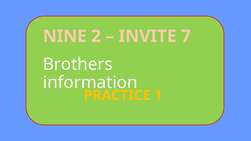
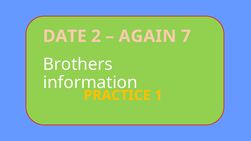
NINE: NINE -> DATE (65, 36)
INVITE: INVITE -> AGAIN (147, 36)
